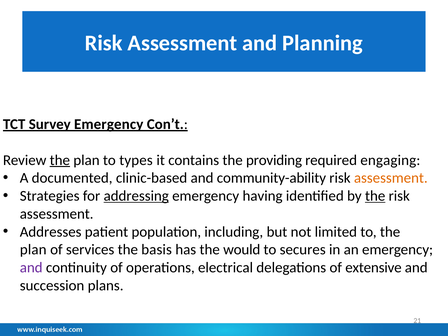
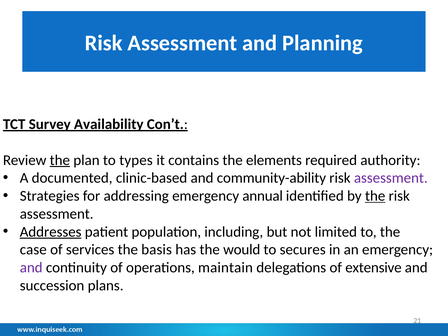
Survey Emergency: Emergency -> Availability (109, 124)
providing: providing -> elements (274, 160)
engaging: engaging -> authority (390, 160)
assessment colour: orange -> purple (391, 178)
addressing underline: present -> none (136, 196)
having: having -> annual (263, 196)
Addresses underline: none -> present (51, 232)
plan: plan -> case (33, 250)
electrical: electrical -> maintain (225, 268)
